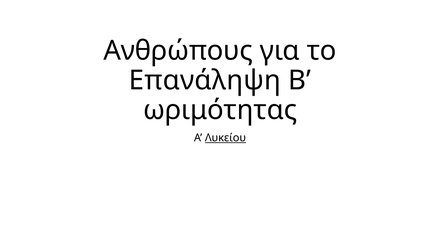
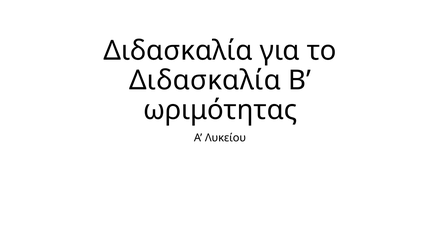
Ανθρώπους: Ανθρώπους -> Διδασκαλία (178, 51)
Επανάληψη: Επανάληψη -> Διδασκαλία (205, 80)
Λυκείου underline: present -> none (225, 138)
